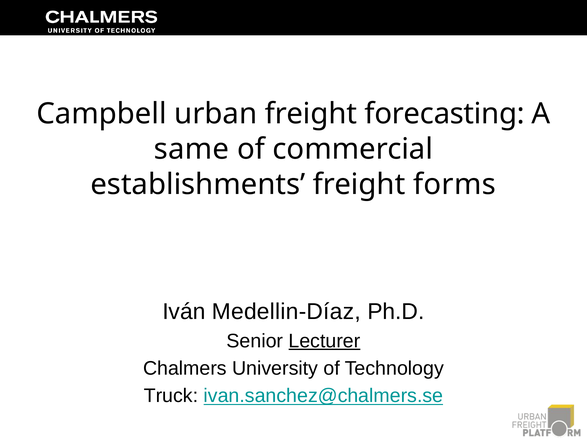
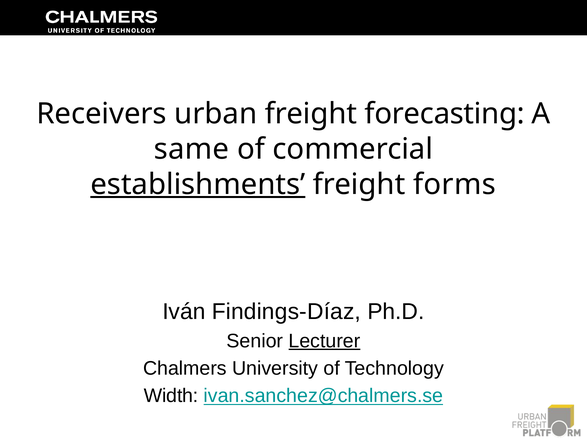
Campbell: Campbell -> Receivers (102, 114)
establishments underline: none -> present (198, 184)
Medellin-Díaz: Medellin-Díaz -> Findings-Díaz (286, 311)
Truck: Truck -> Width (171, 395)
